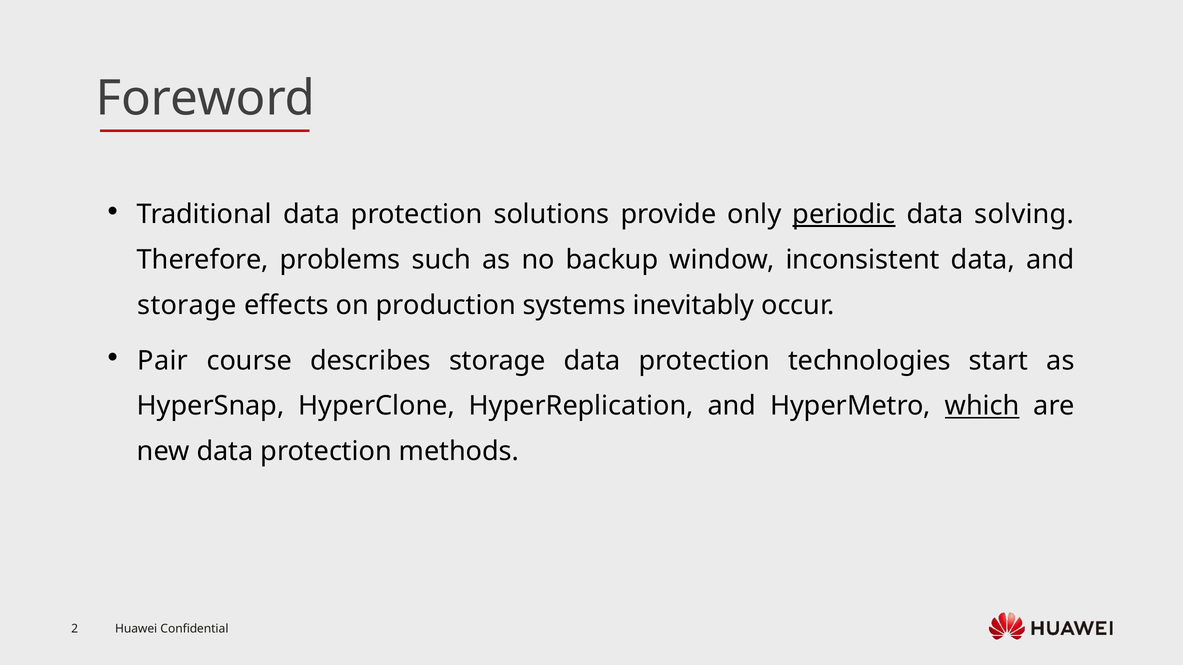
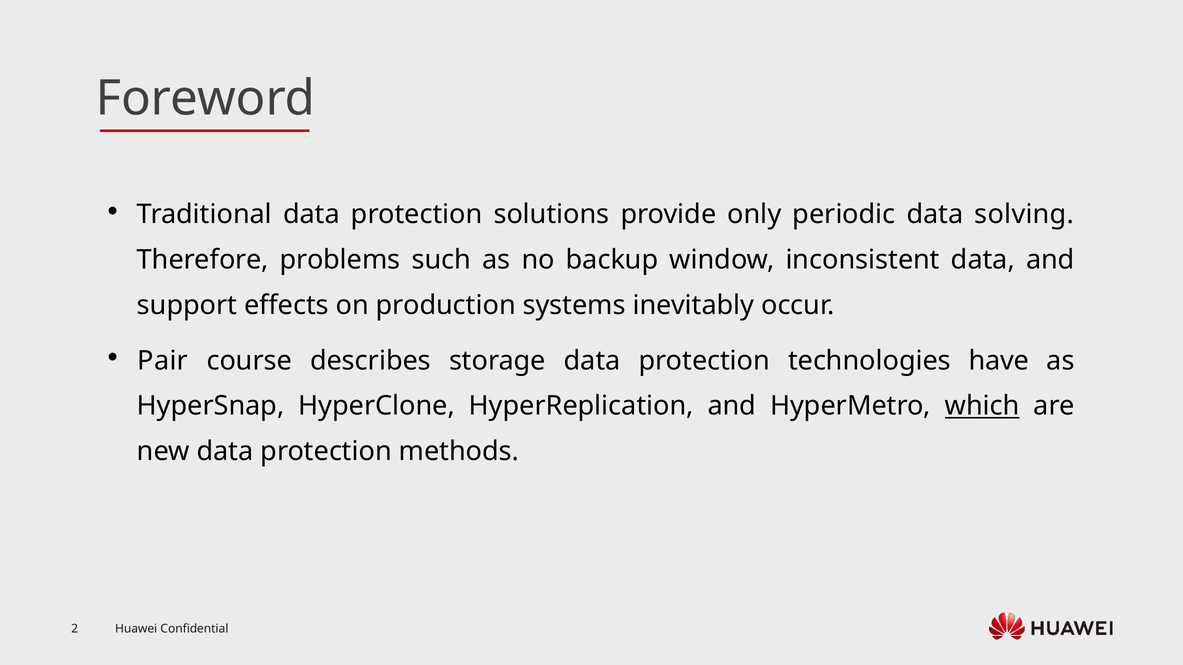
periodic underline: present -> none (844, 215)
storage: storage -> support (187, 306)
start: start -> have (999, 361)
